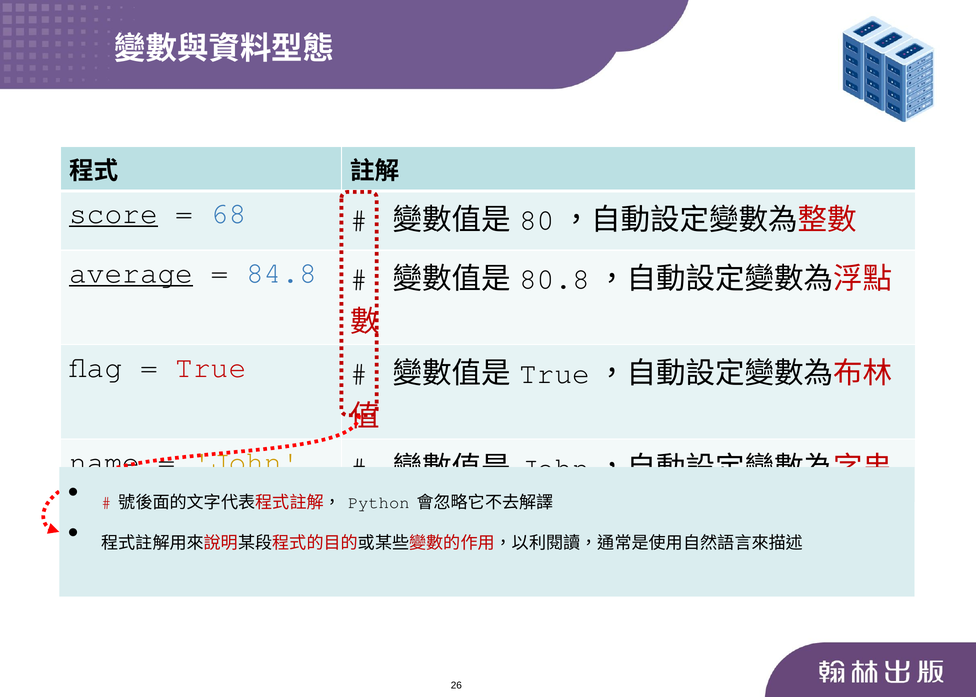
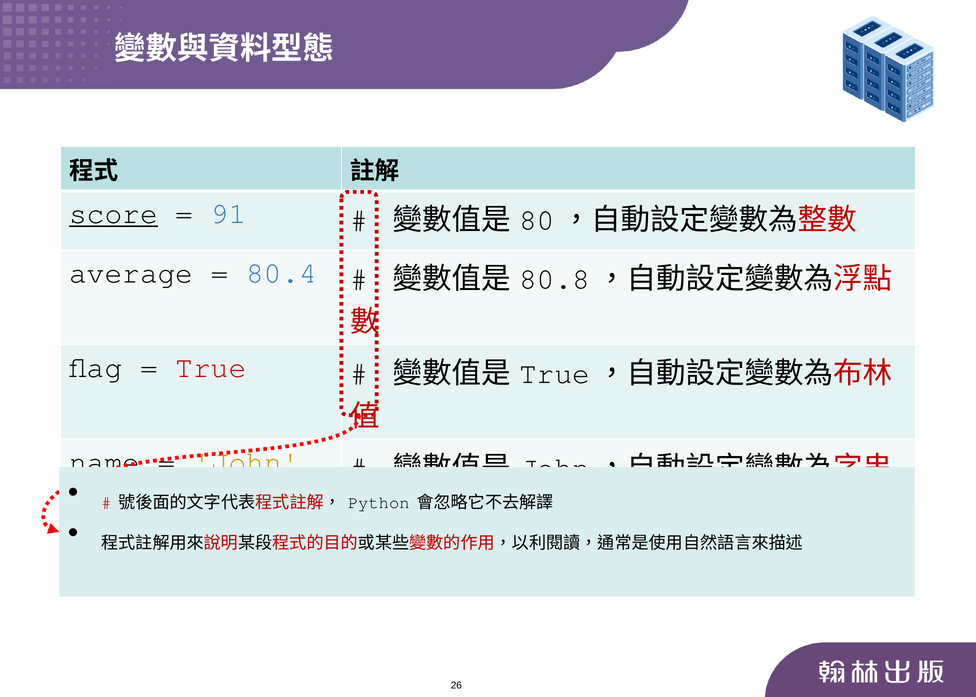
68: 68 -> 91 (229, 214)
average underline: present -> none (131, 273)
84.8: 84.8 -> 80.4 (282, 273)
